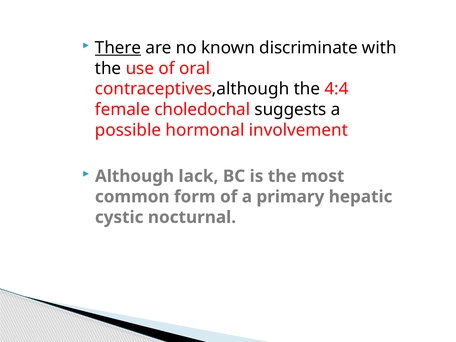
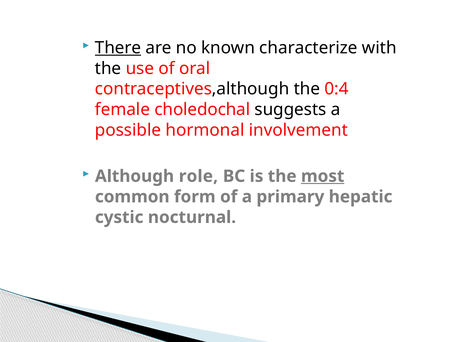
discriminate: discriminate -> characterize (308, 48)
4:4: 4:4 -> 0:4 (337, 89)
lack: lack -> role (198, 176)
most underline: none -> present (323, 176)
